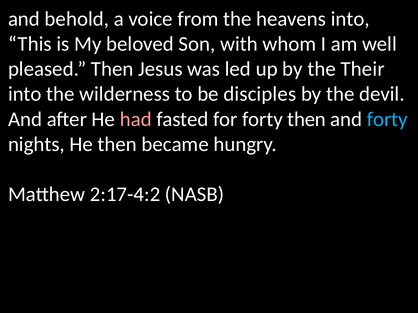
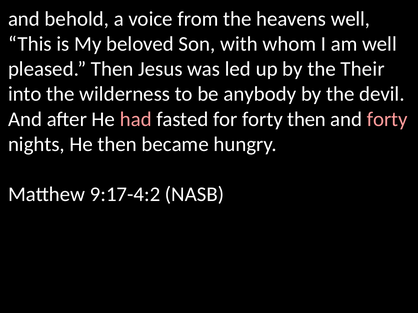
heavens into: into -> well (350, 19)
disciples: disciples -> anybody (260, 94)
forty colour: light blue -> pink (387, 119)
2:17-4:2: 2:17-4:2 -> 9:17-4:2 (125, 195)
